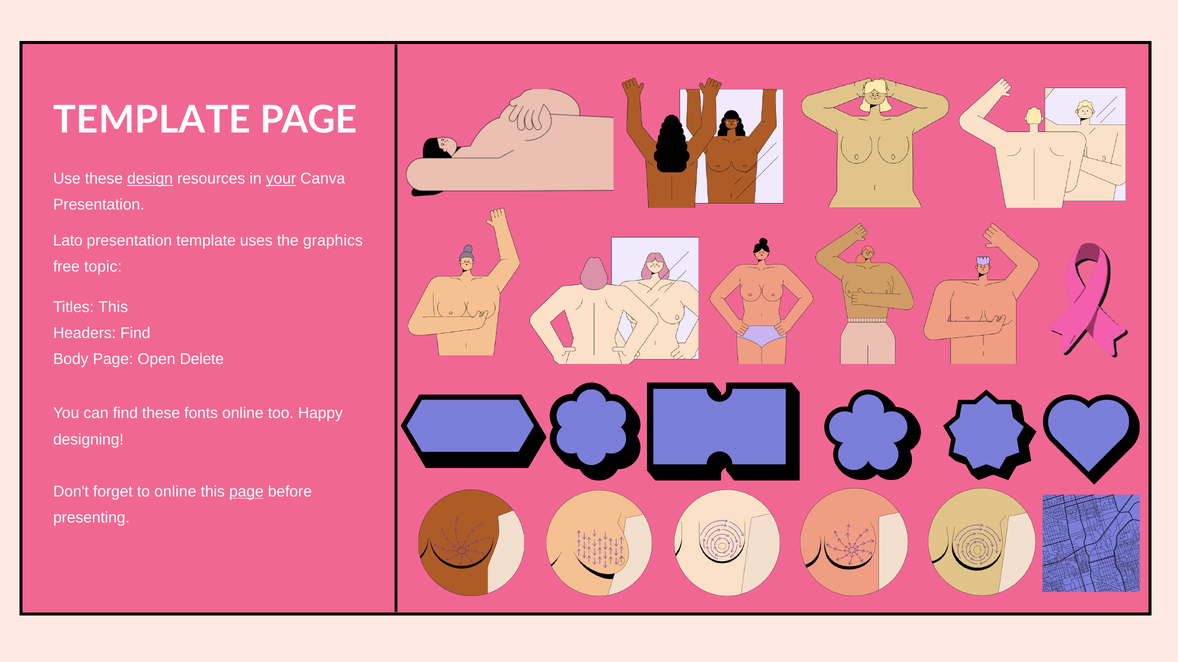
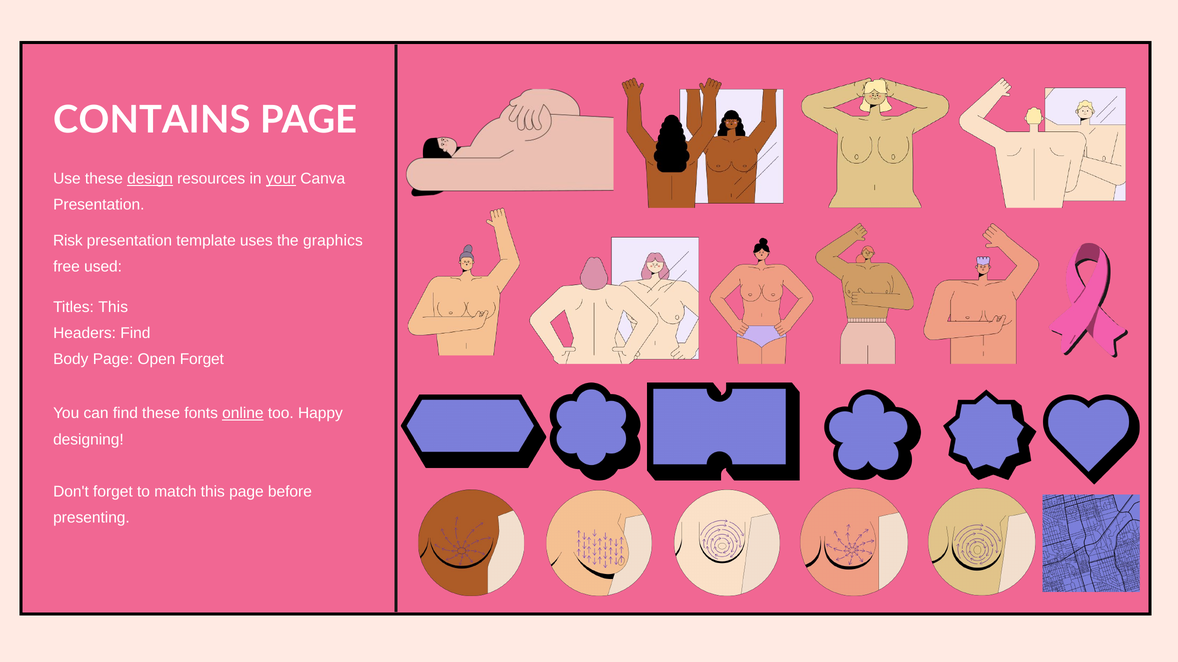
TEMPLATE: TEMPLATE -> CONTAINS (152, 120)
Lato: Lato -> Risk (68, 241)
topic: topic -> used (103, 267)
Open Delete: Delete -> Forget (202, 359)
online underline: none -> present (243, 414)
to online: online -> match (175, 492)
page underline: present -> none (246, 492)
